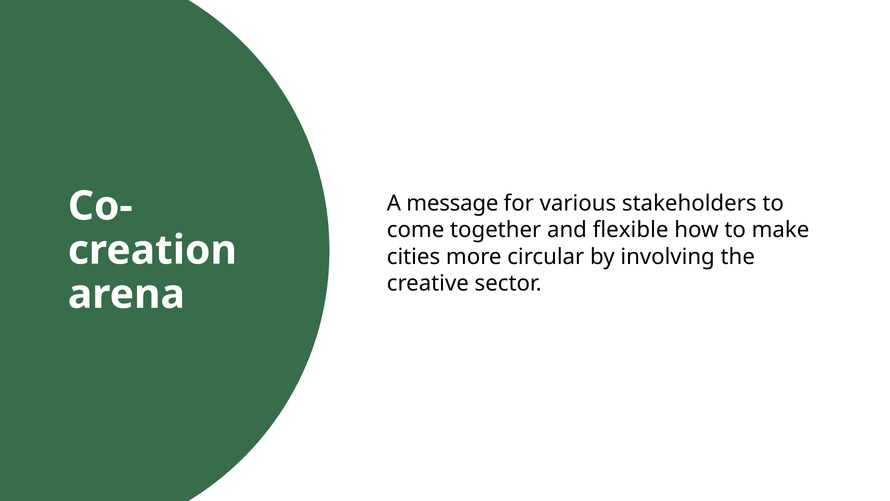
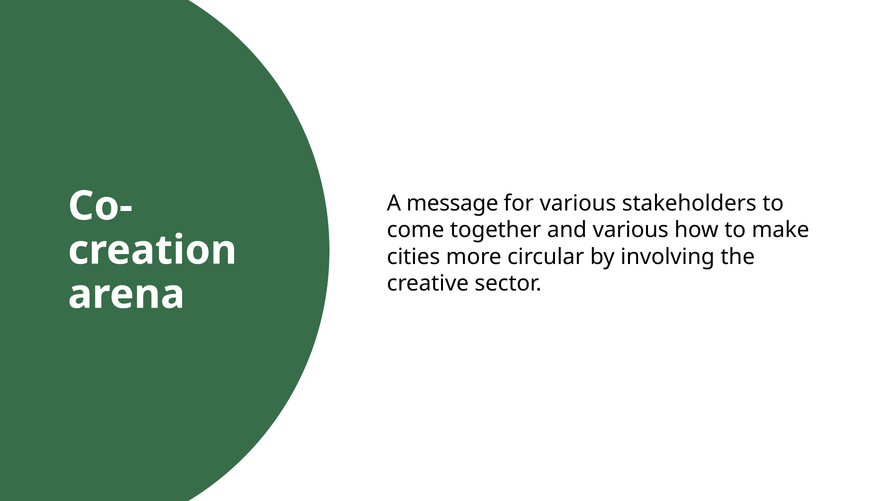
and flexible: flexible -> various (631, 230)
